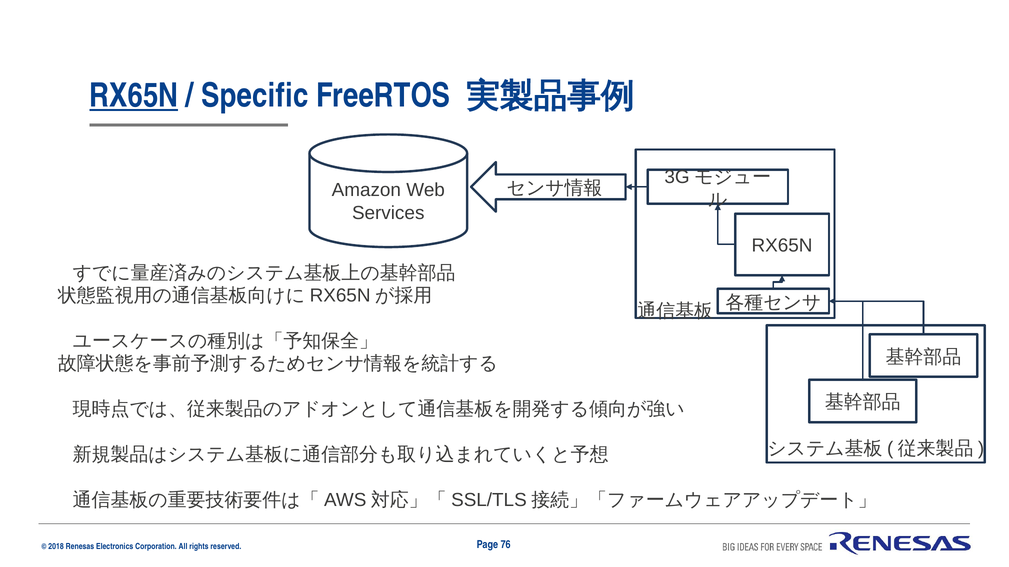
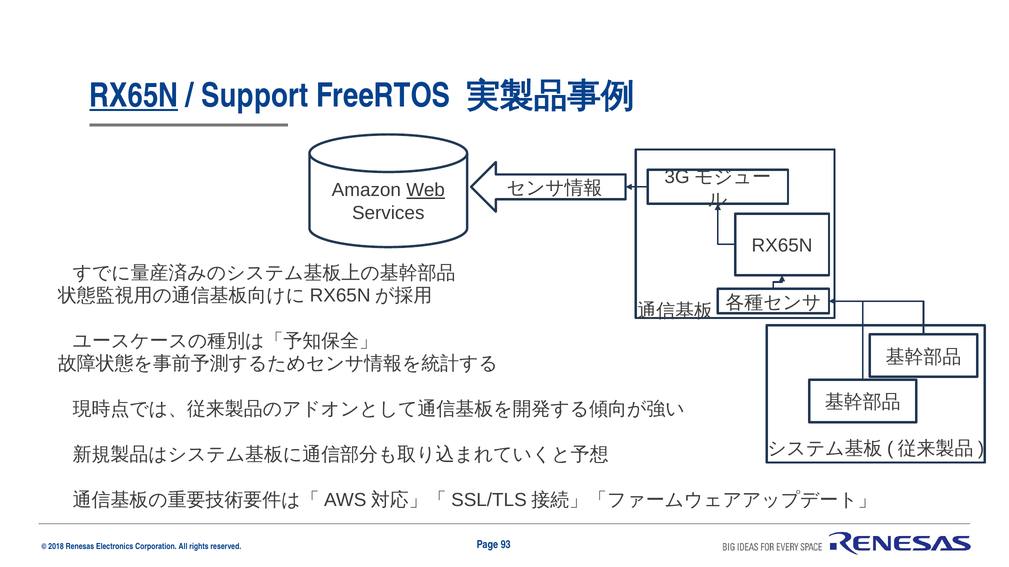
Specific: Specific -> Support (255, 96)
Web underline: none -> present (426, 190)
76: 76 -> 93 (506, 545)
